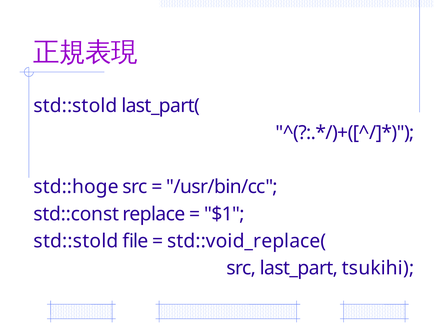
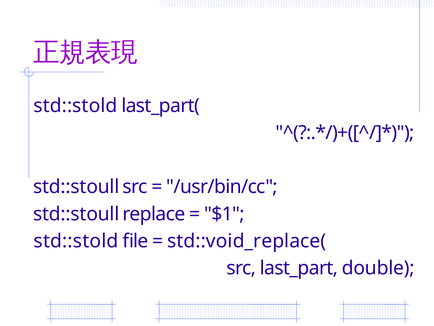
std::hoge: std::hoge -> std::stoull (76, 187)
std::const: std::const -> std::stoull (76, 214)
tsukihi: tsukihi -> double (378, 268)
